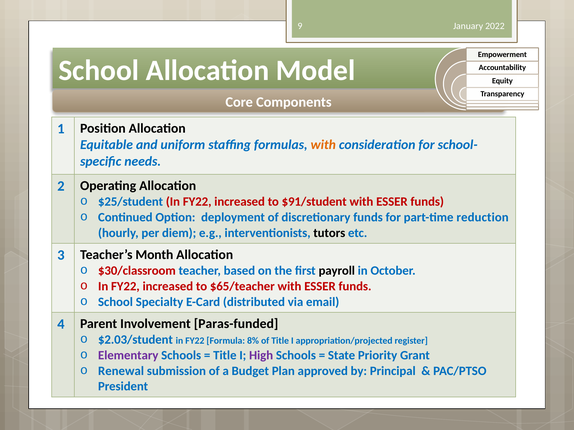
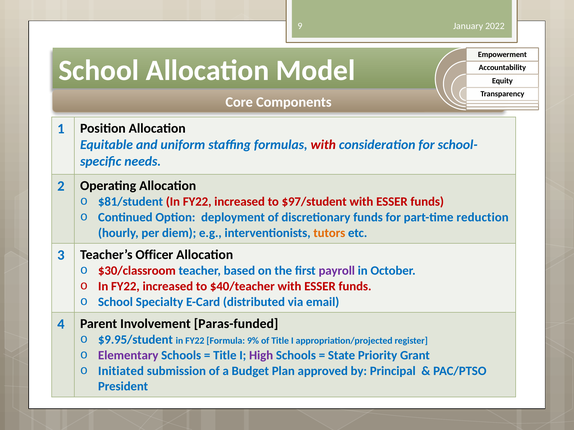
with colour: orange -> red (323, 145)
$25/student: $25/student -> $81/student (131, 202)
$91/student: $91/student -> $97/student (314, 202)
tutors colour: black -> orange (329, 233)
Month: Month -> Officer (154, 255)
payroll colour: black -> purple (337, 271)
$65/teacher: $65/teacher -> $40/teacher (242, 287)
$2.03/student: $2.03/student -> $9.95/student (135, 340)
8%: 8% -> 9% (253, 341)
Renewal: Renewal -> Initiated (121, 371)
